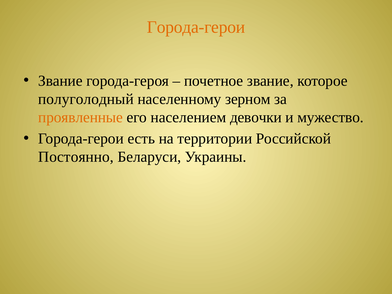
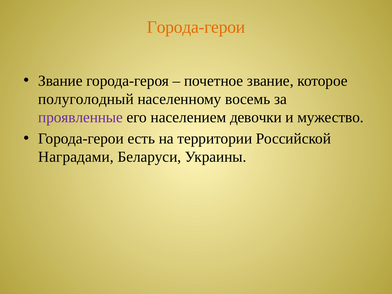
зерном: зерном -> восемь (248, 99)
проявленные colour: orange -> purple (81, 117)
Постоянно: Постоянно -> Наградами (76, 157)
